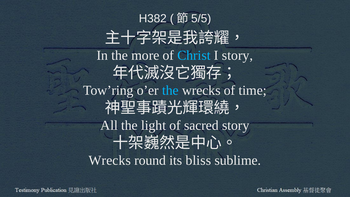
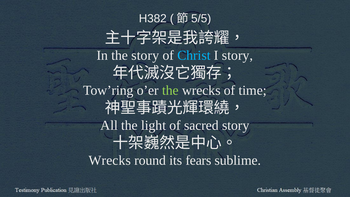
the more: more -> story (145, 55)
the colour: light blue -> light green (170, 90)
bliss: bliss -> fears (198, 160)
